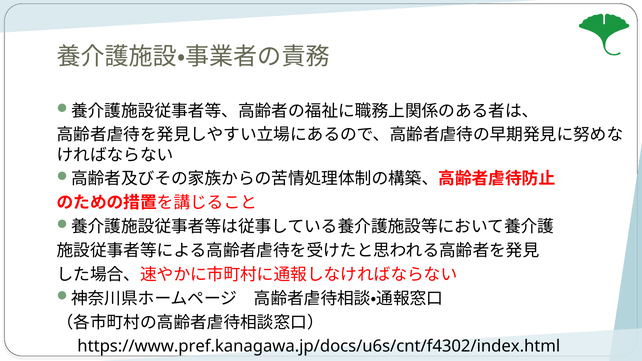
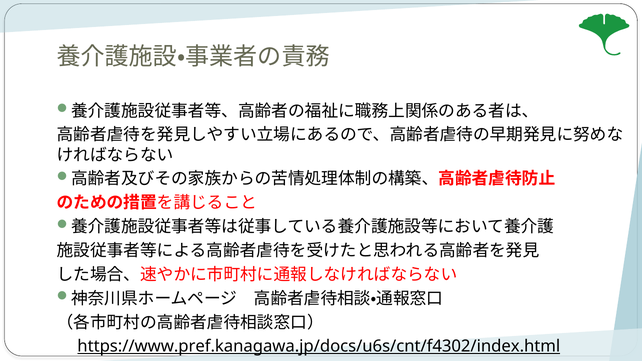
https://www.pref.kanagawa.jp/docs/u6s/cnt/f4302/index.html underline: none -> present (319, 347)
